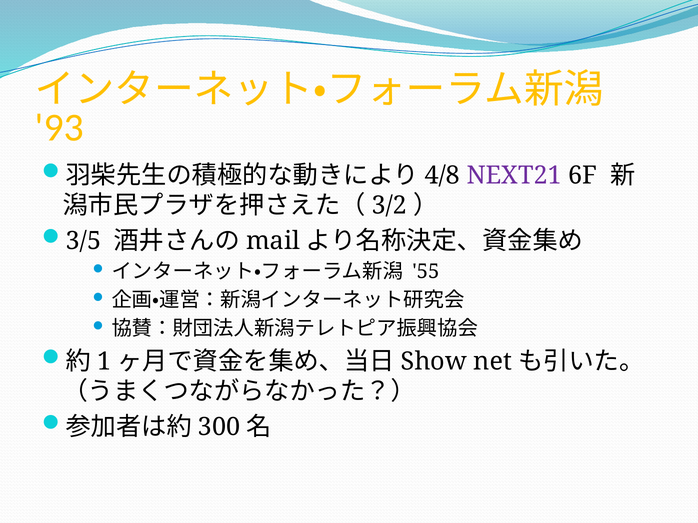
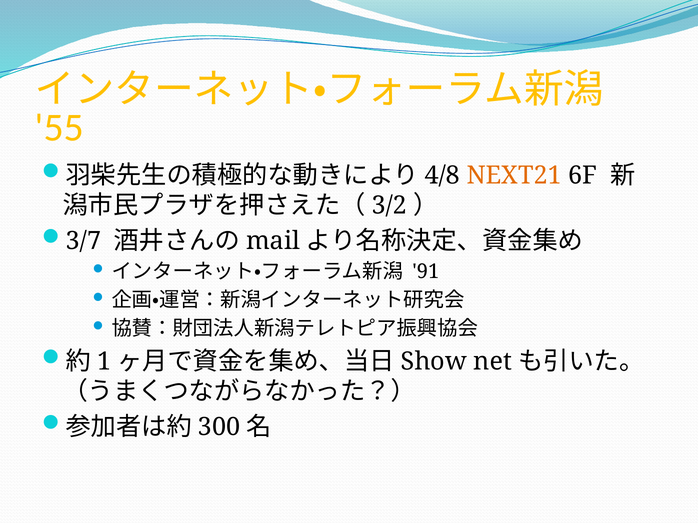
93: 93 -> 55 (59, 128)
NEXT21 colour: purple -> orange (514, 175)
3/5: 3/5 -> 3/7 (83, 241)
55: 55 -> 91 (426, 272)
